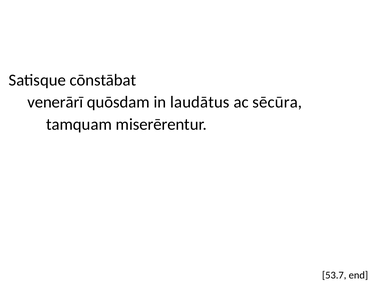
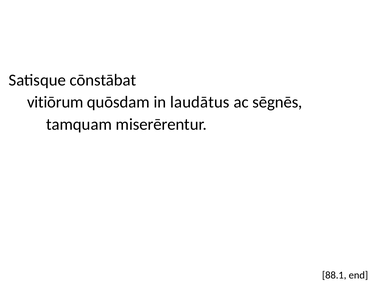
venerārī: venerārī -> vitiōrum (55, 102)
sēcūra: sēcūra -> sēgnēs (277, 102)
53.7: 53.7 -> 88.1 (334, 275)
